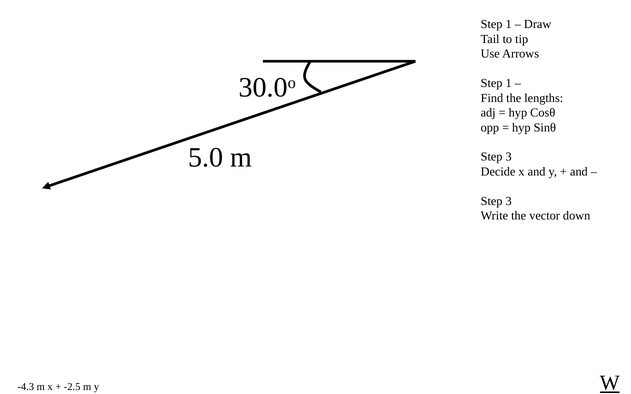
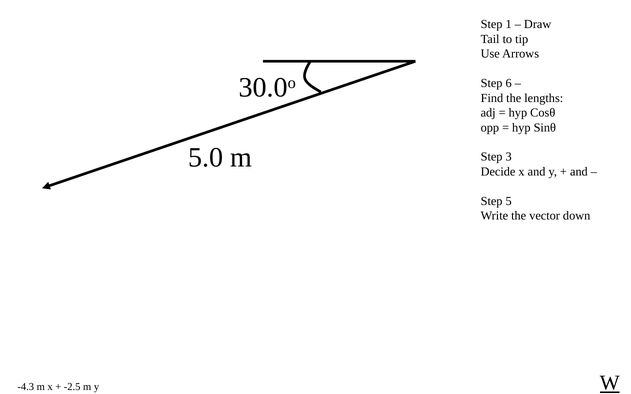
1: 1 -> 6 (509, 83)
3: 3 -> 5 (509, 201)
